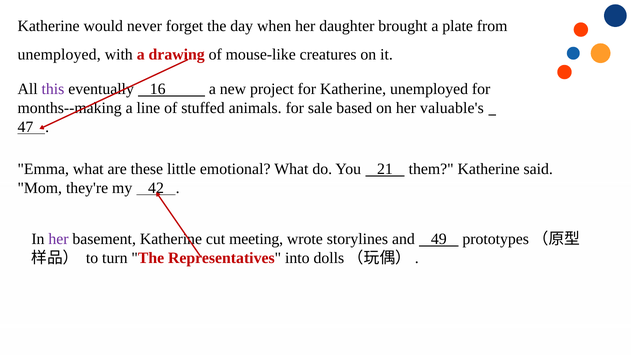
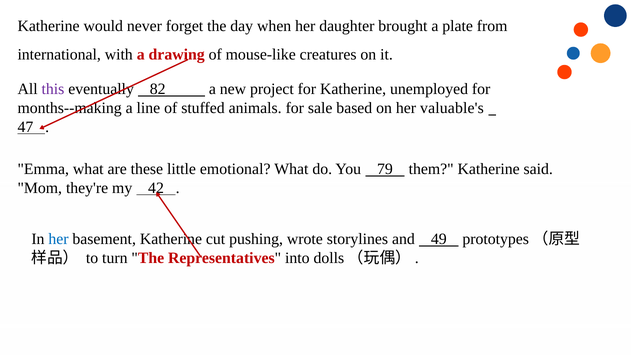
unemployed: unemployed -> international (59, 55)
16: 16 -> 82 (158, 89)
21: 21 -> 79 (385, 169)
her colour: purple -> blue (58, 239)
meeting: meeting -> pushing (256, 239)
